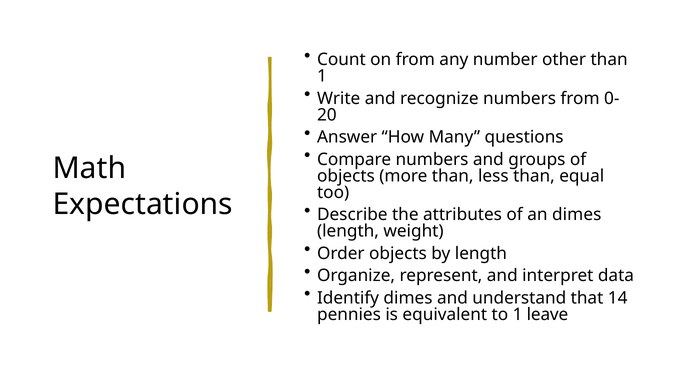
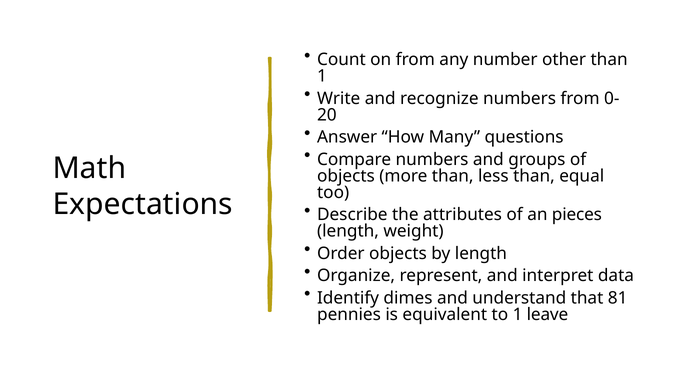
an dimes: dimes -> pieces (577, 215)
14: 14 -> 81 (618, 298)
